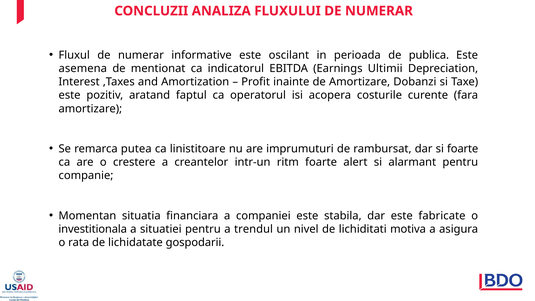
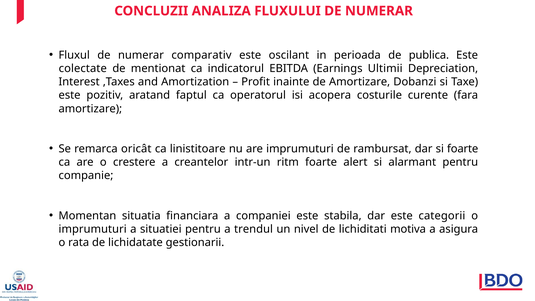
informative: informative -> comparativ (201, 55)
asemena: asemena -> colectate (83, 69)
putea: putea -> oricât (136, 149)
fabricate: fabricate -> categorii (442, 216)
investitionala: investitionala -> imprumuturi (93, 229)
gospodarii: gospodarii -> gestionarii (195, 242)
